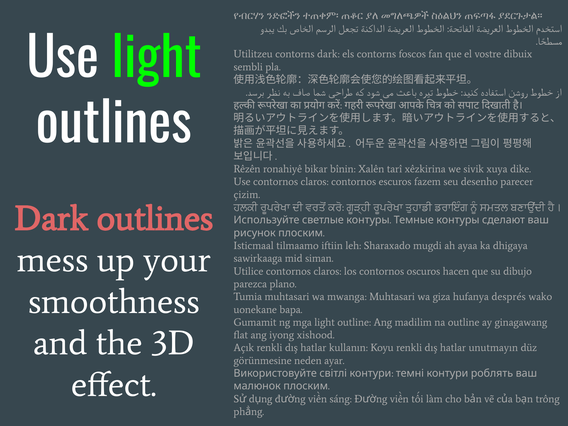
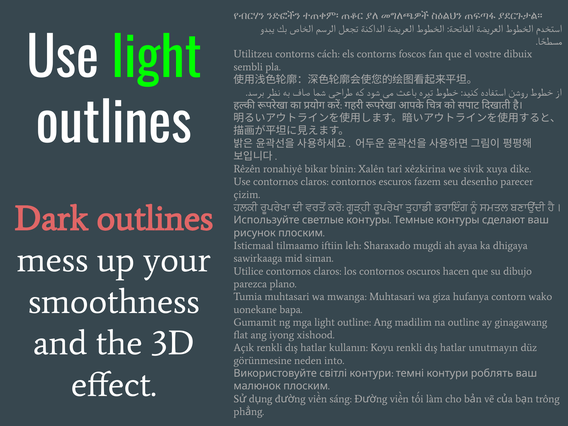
contorns dark: dark -> cách (328, 54)
després: després -> contorn (509, 297)
ayar: ayar -> into (334, 361)
